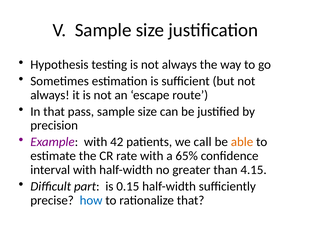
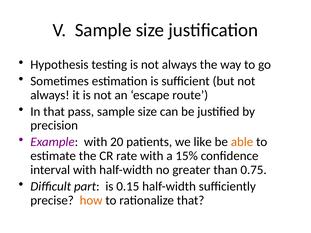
42: 42 -> 20 (117, 142)
call: call -> like (203, 142)
65%: 65% -> 15% (187, 156)
4.15: 4.15 -> 0.75 (254, 170)
how colour: blue -> orange (91, 201)
